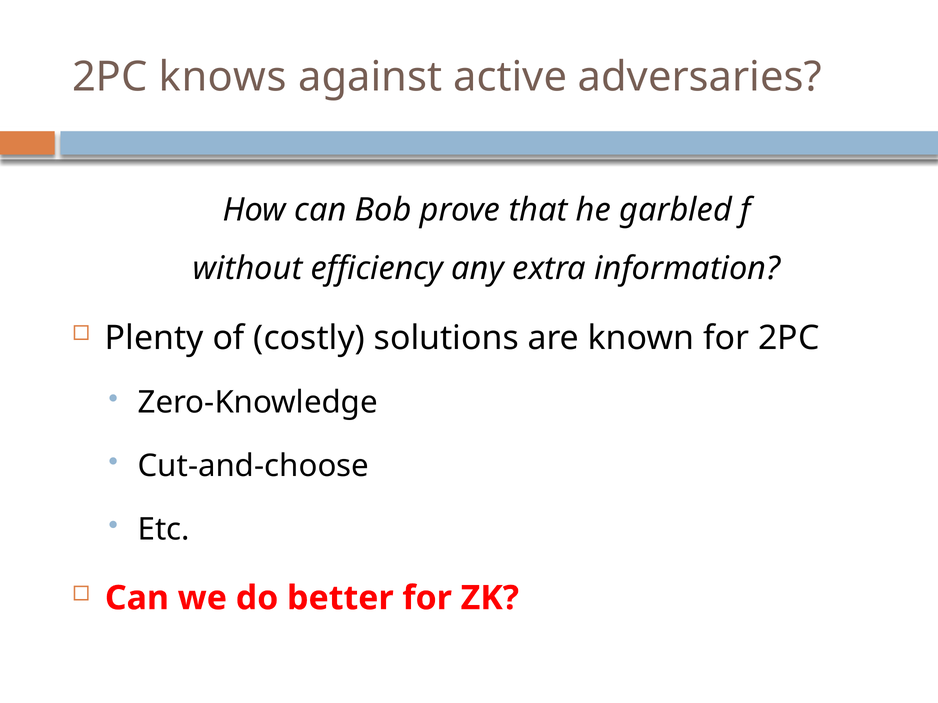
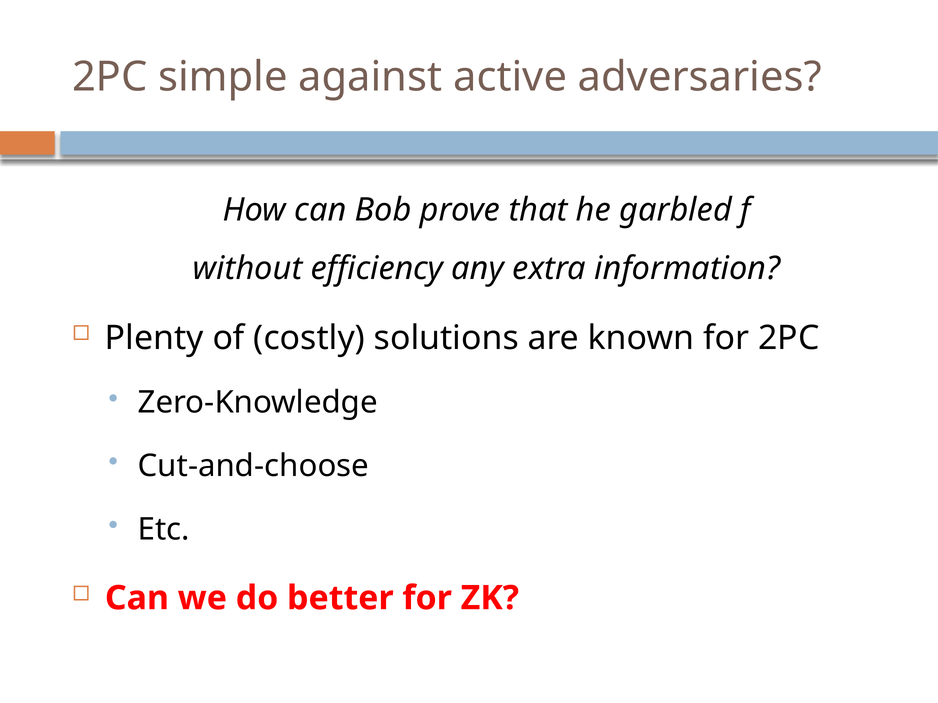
knows: knows -> simple (223, 77)
